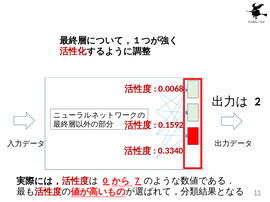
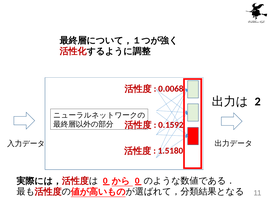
0.3340: 0.3340 -> 1.5180 (170, 151)
7: 7 -> 0 (137, 181)
